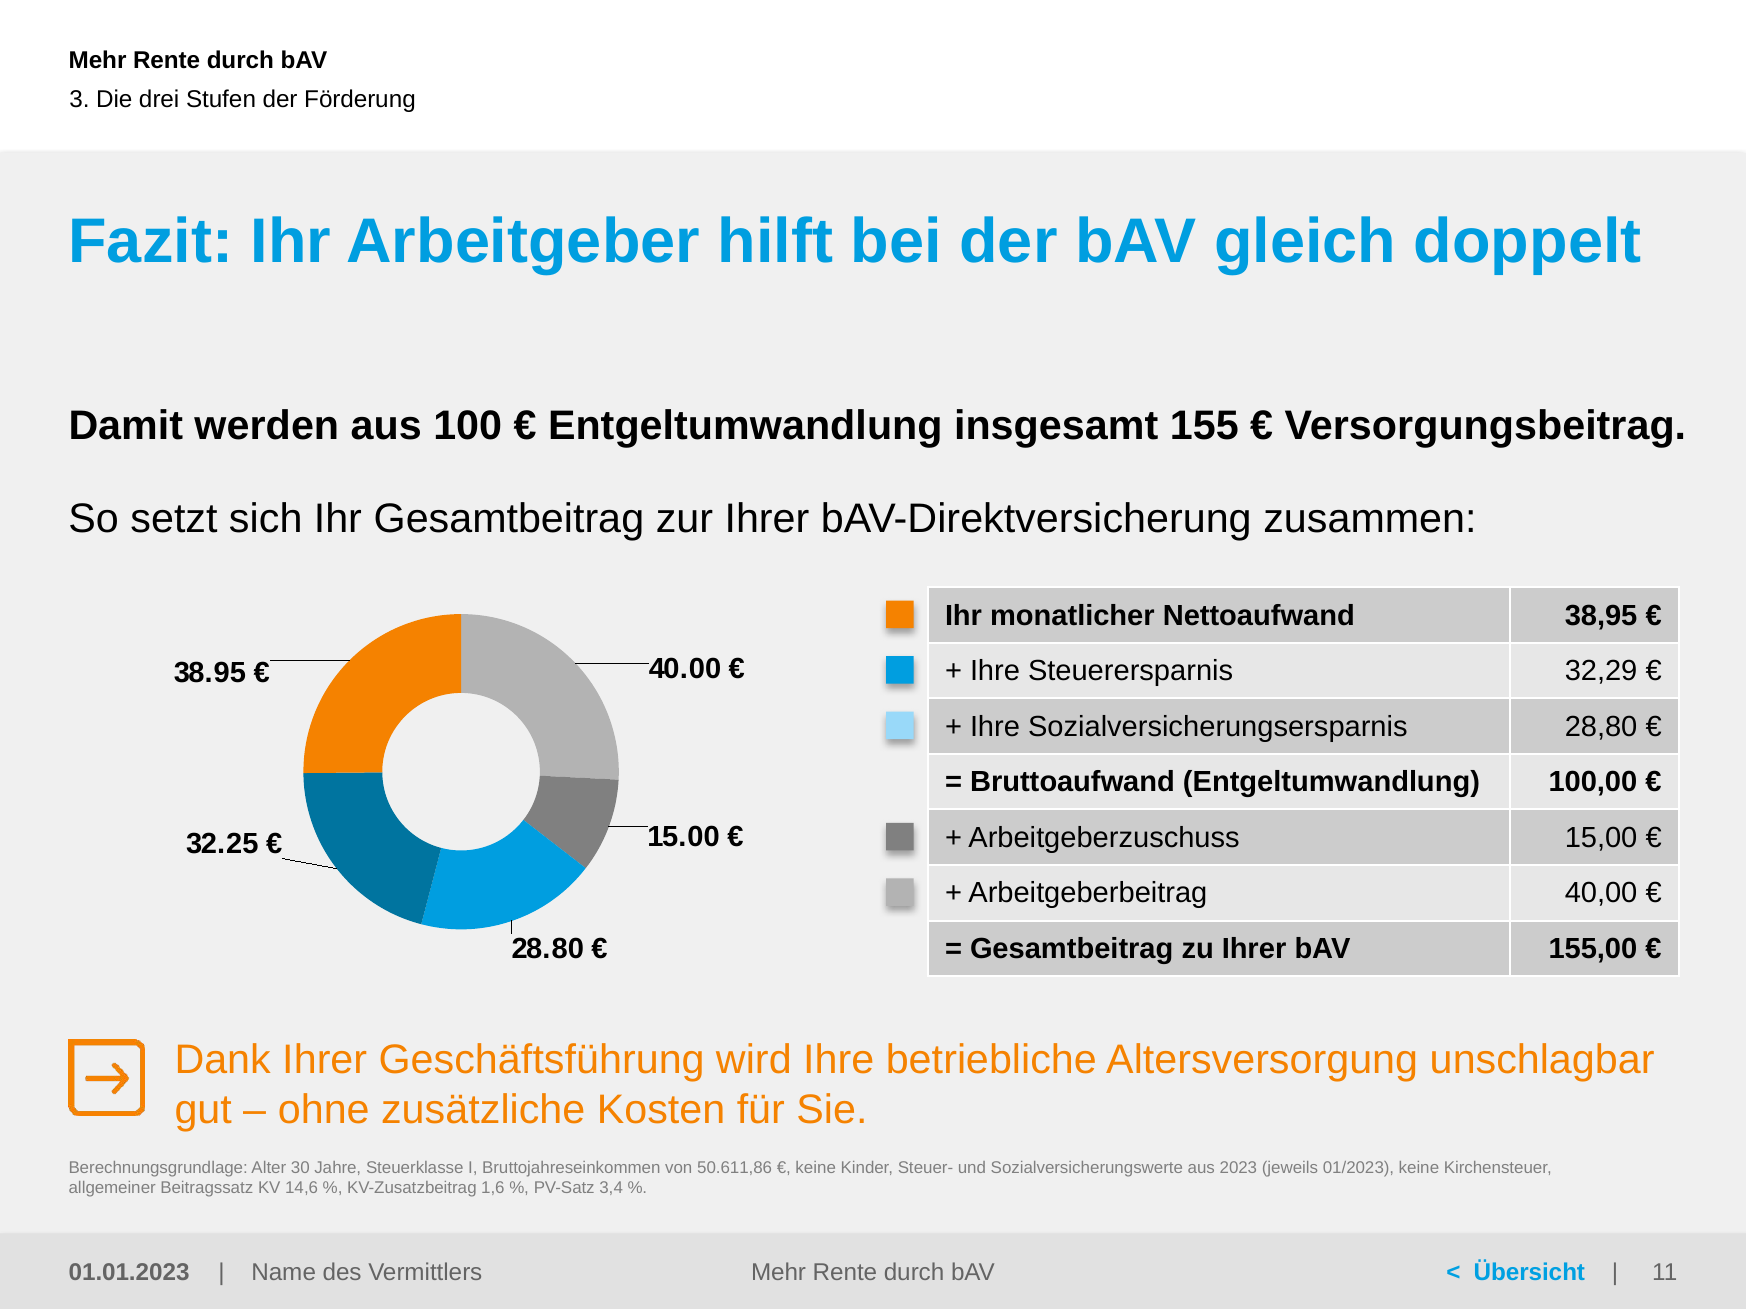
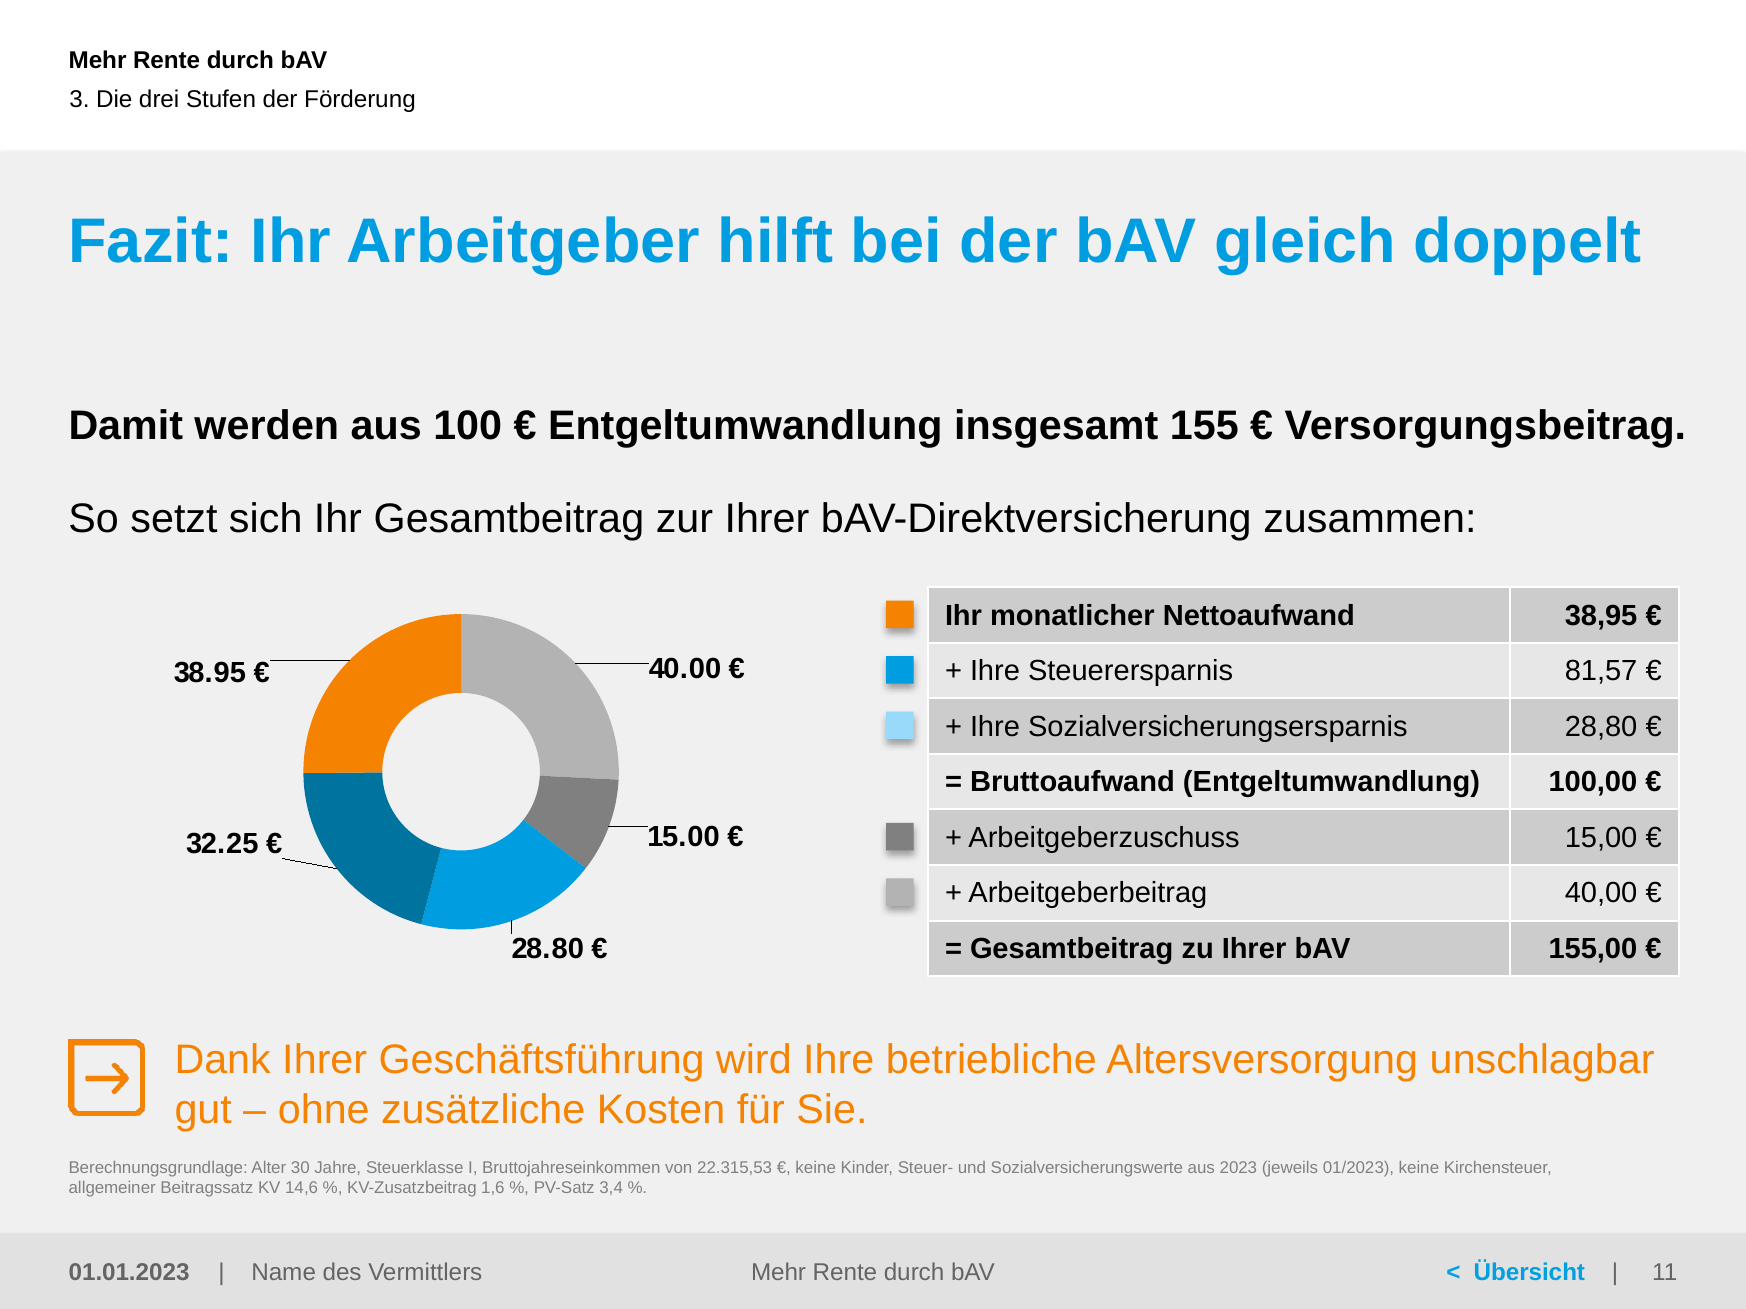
32,29: 32,29 -> 81,57 (1601, 671)
50.611,86: 50.611,86 -> 22.315,53 (735, 1168)
